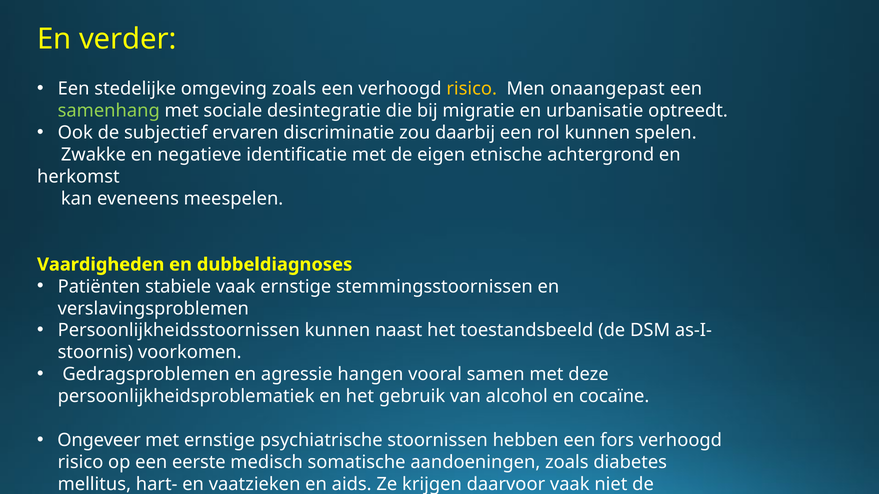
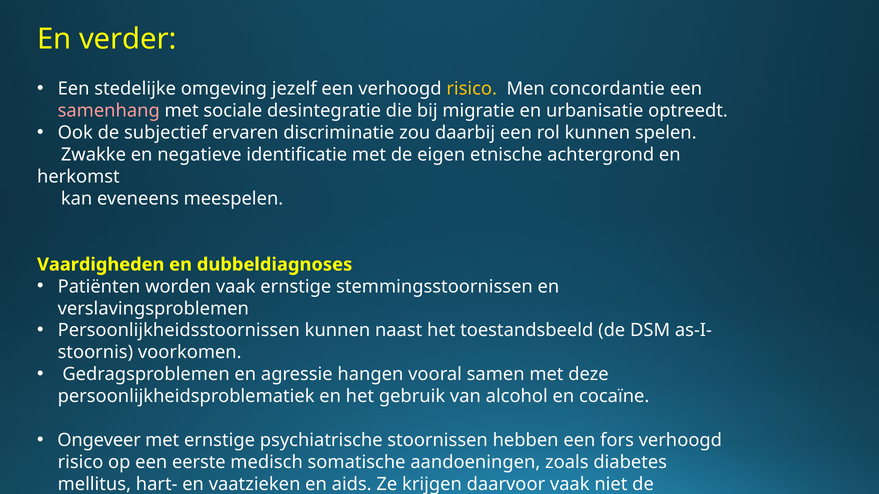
omgeving zoals: zoals -> jezelf (294, 89)
onaangepast: onaangepast -> concordantie (607, 89)
samenhang colour: light green -> pink (109, 111)
stabiele: stabiele -> worden (178, 287)
